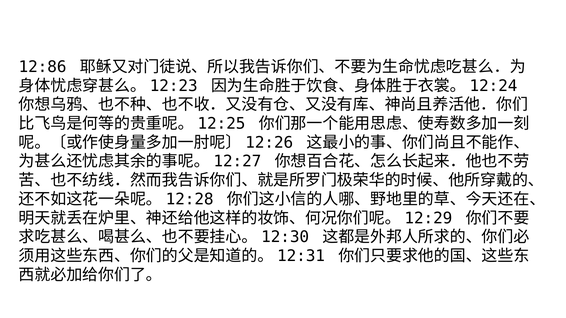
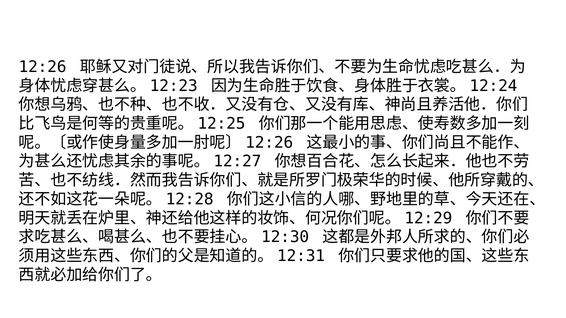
12:86: 12:86 -> 12:26 (43, 67)
